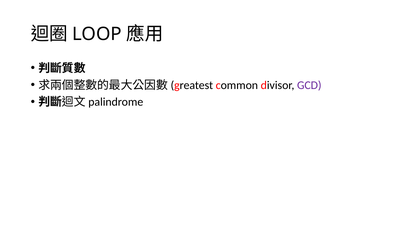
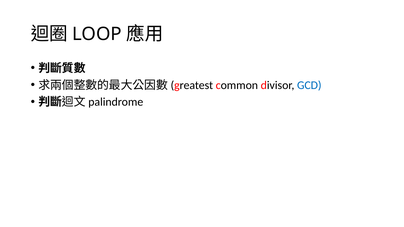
GCD colour: purple -> blue (309, 85)
